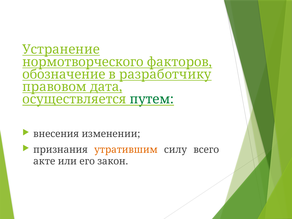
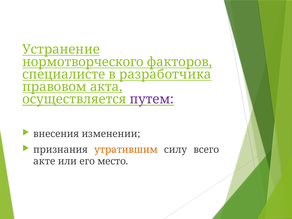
обозначение: обозначение -> специалисте (64, 74)
разработчику: разработчику -> разработчика (165, 74)
дата: дата -> акта (106, 87)
путем colour: green -> purple (152, 99)
закон: закон -> место (113, 161)
